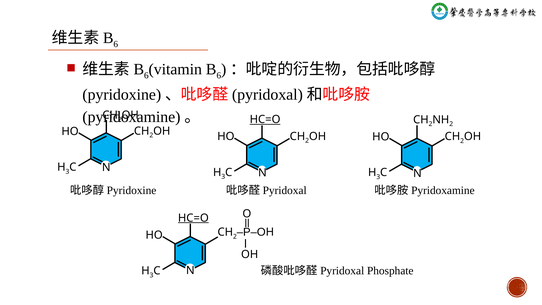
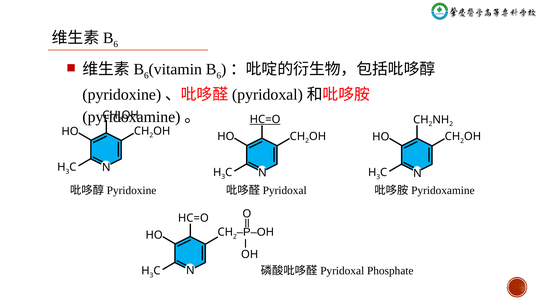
HC=O underline: present -> none (193, 218)
